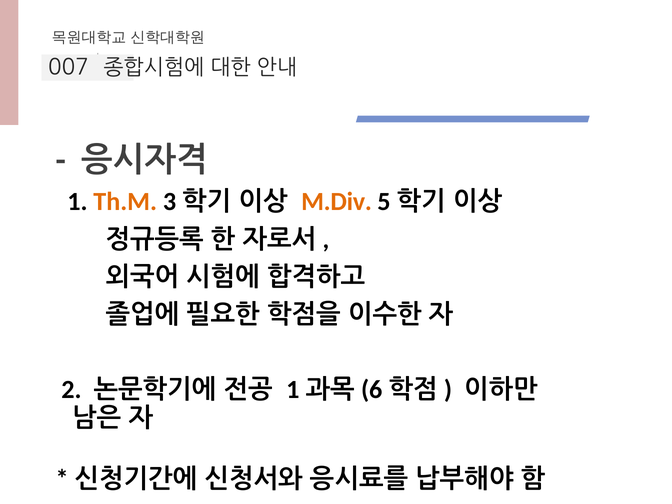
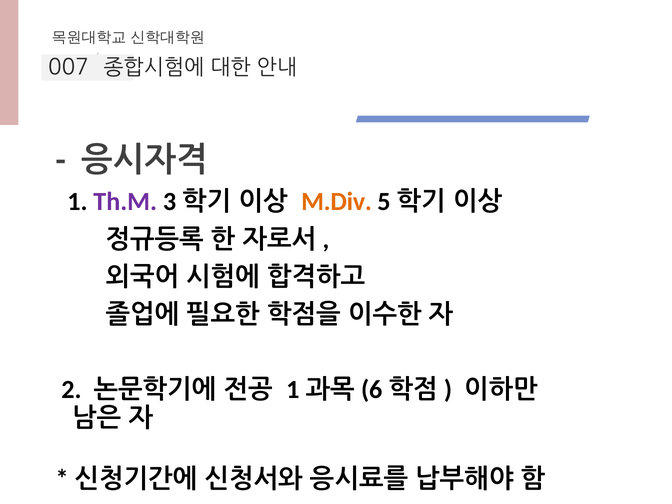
Th.M colour: orange -> purple (125, 202)
